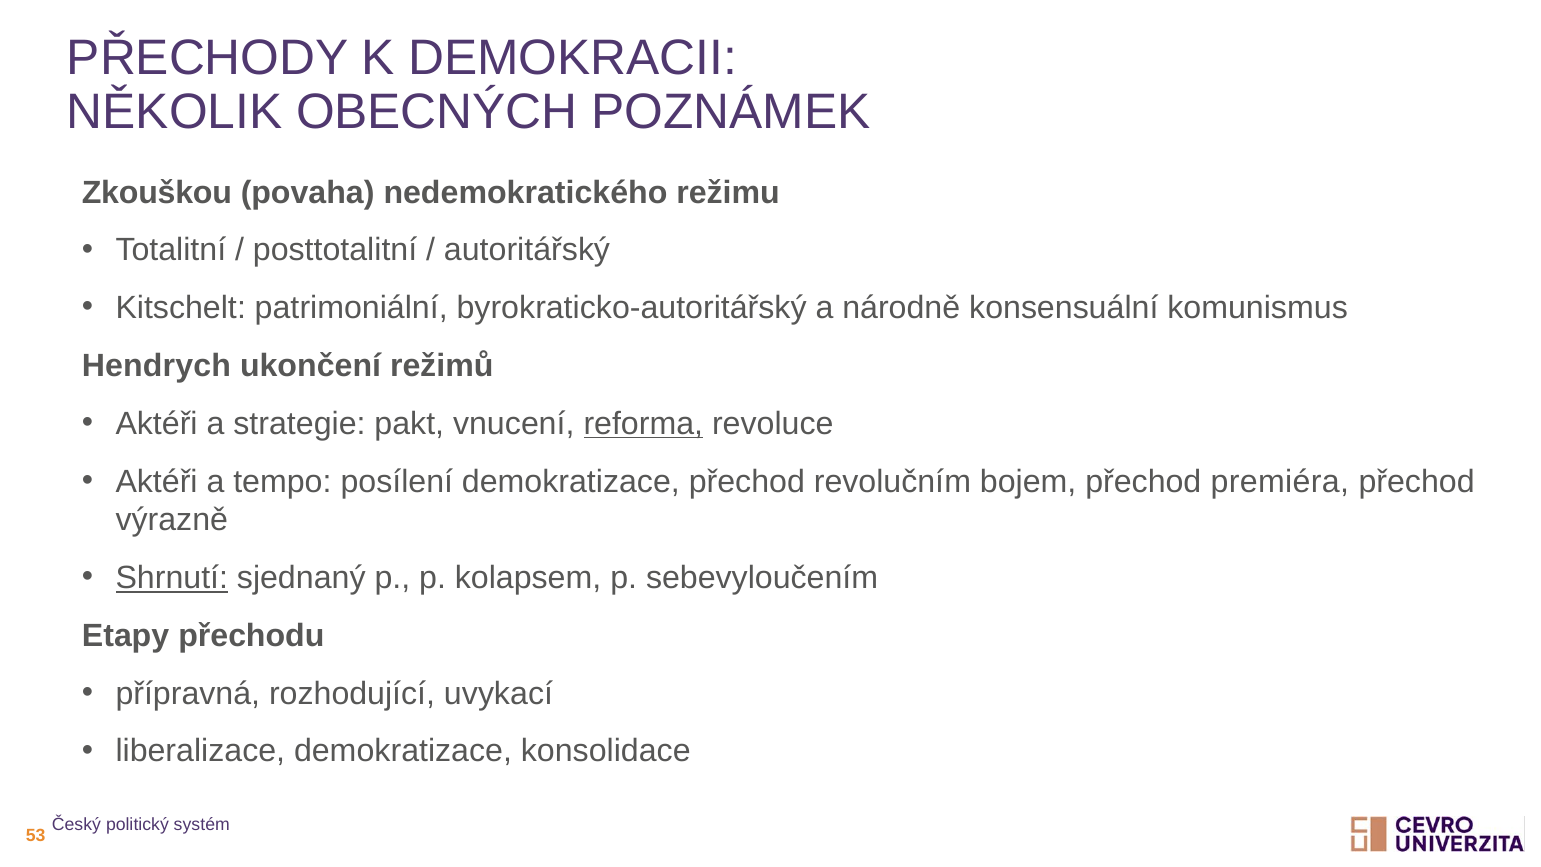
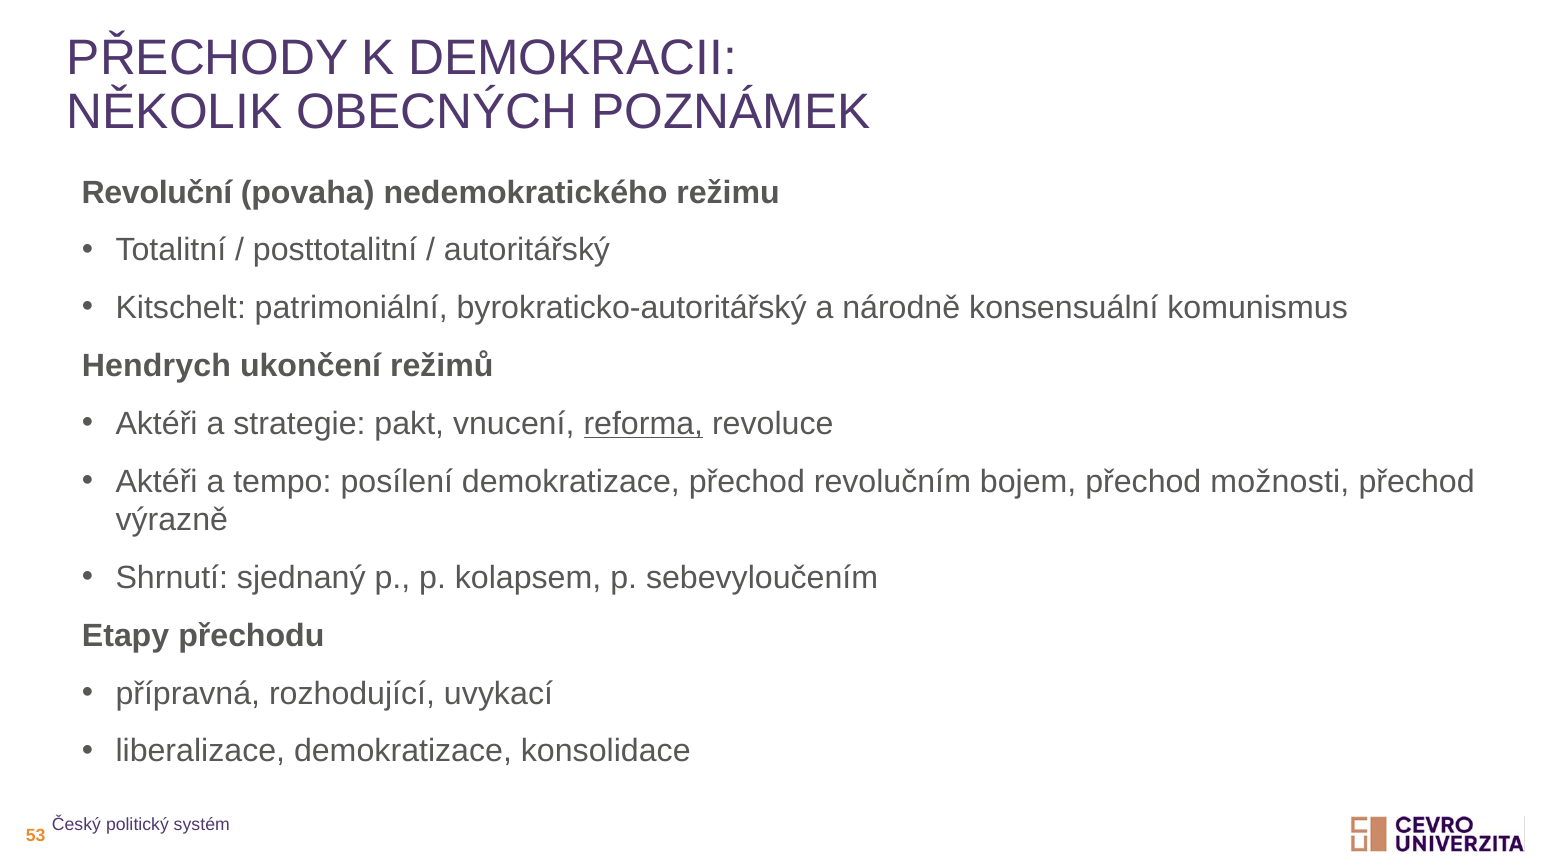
Zkouškou: Zkouškou -> Revoluční (157, 192)
premiéra: premiéra -> možnosti (1280, 481)
Shrnutí underline: present -> none (172, 578)
